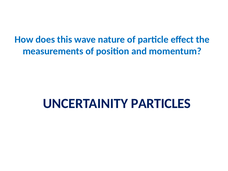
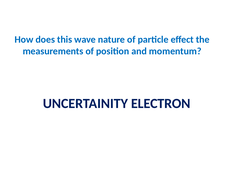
PARTICLES: PARTICLES -> ELECTRON (161, 104)
